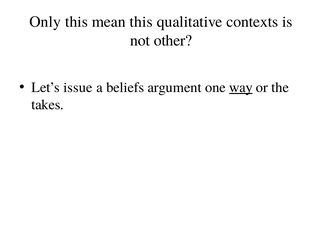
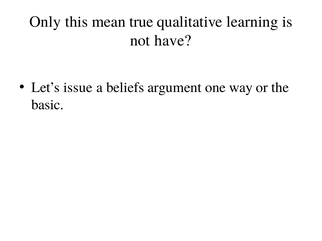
mean this: this -> true (141, 22)
contexts: contexts -> learning (252, 22)
other: other -> have (173, 41)
way underline: present -> none (241, 88)
takes: takes -> basic (48, 105)
